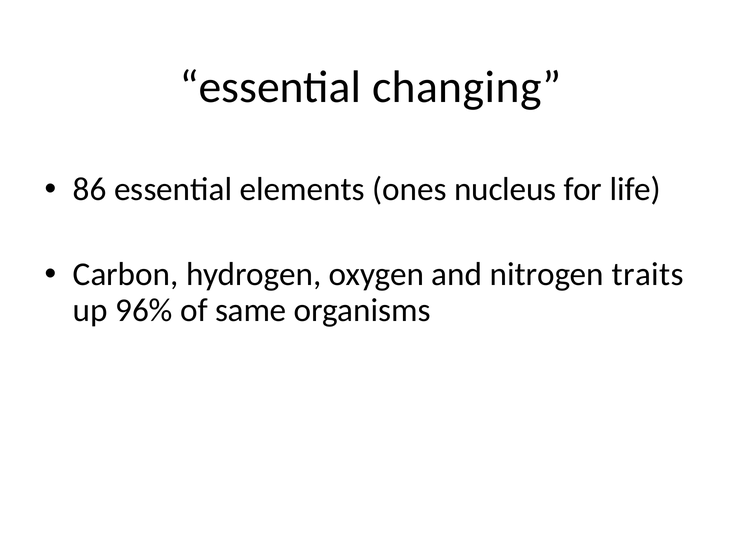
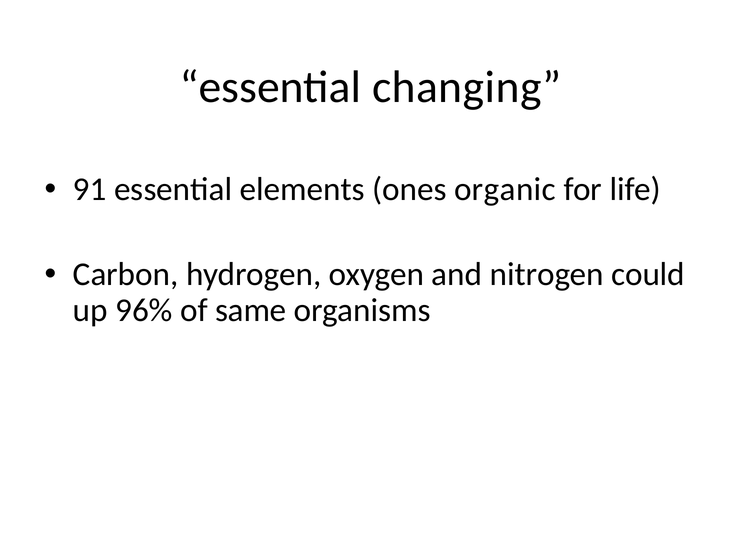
86: 86 -> 91 (90, 190)
nucleus: nucleus -> organic (505, 190)
traits: traits -> could (648, 275)
